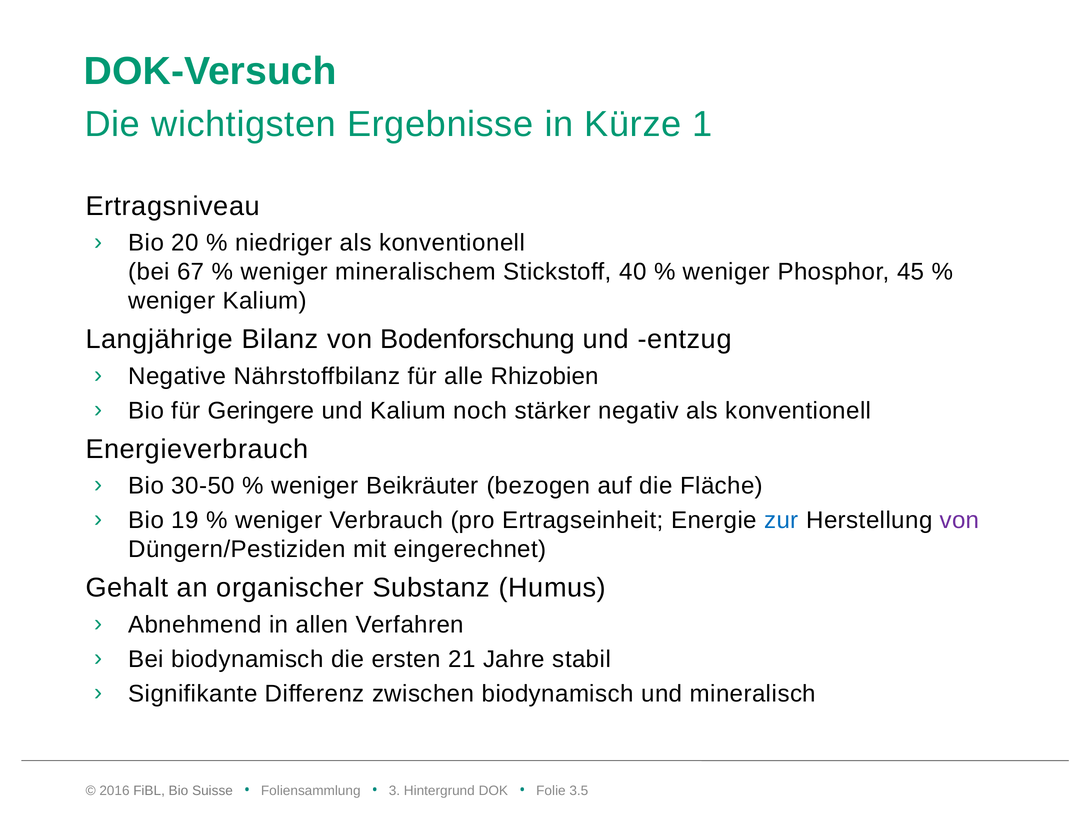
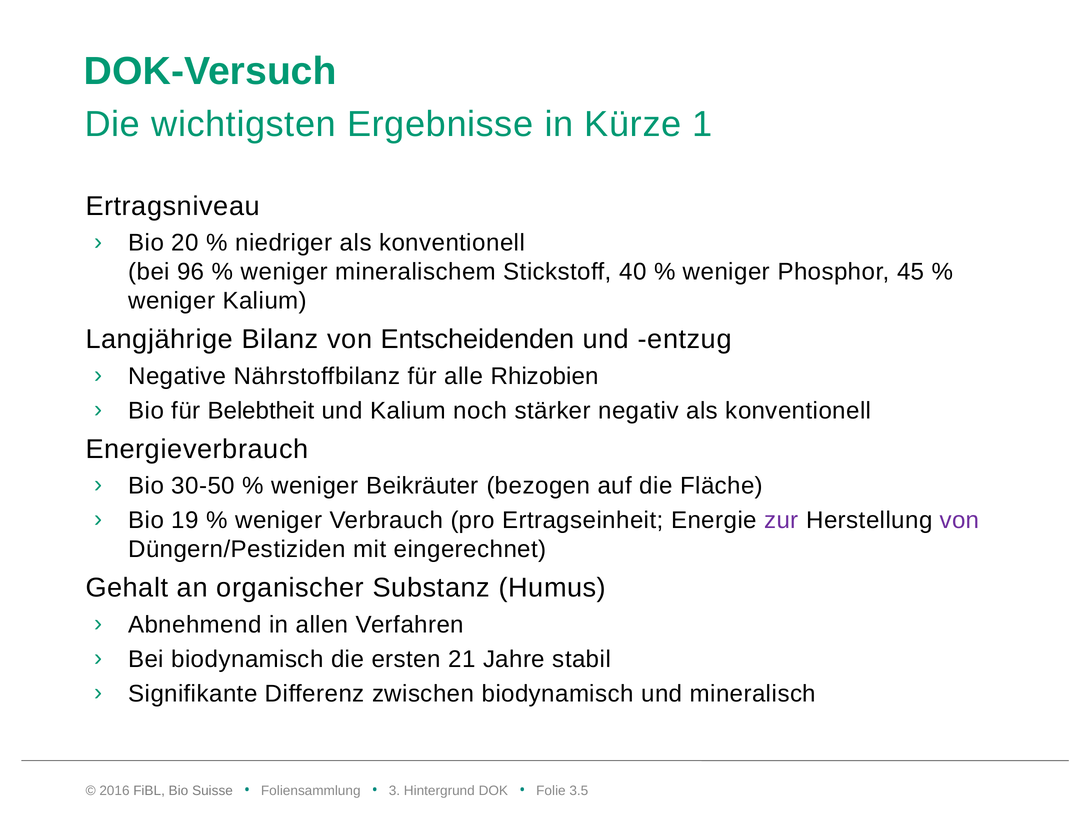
67: 67 -> 96 (191, 272)
Bodenforschung: Bodenforschung -> Entscheidenden (477, 340)
Geringere: Geringere -> Belebtheit (261, 411)
zur colour: blue -> purple (781, 521)
